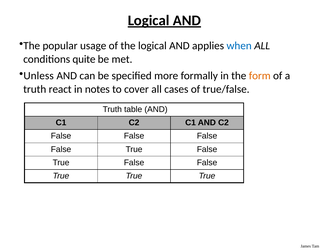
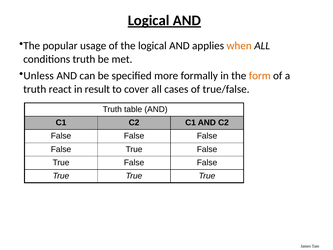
when colour: blue -> orange (239, 46)
conditions quite: quite -> truth (84, 59)
notes: notes -> result (97, 89)
